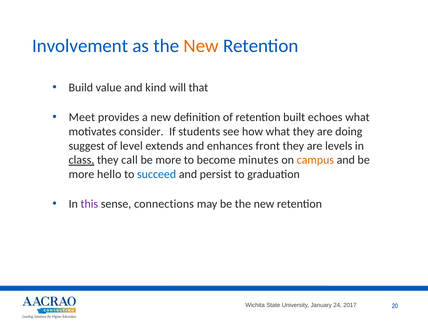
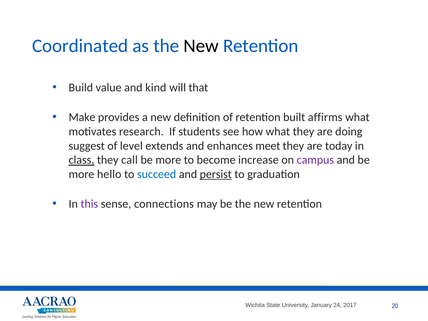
Involvement: Involvement -> Coordinated (80, 46)
New colour: orange -> black (201, 46)
Meet: Meet -> Make (82, 117)
echoes: echoes -> affirms (325, 117)
consider: consider -> research (141, 131)
front: front -> meet (268, 146)
levels: levels -> today (339, 146)
minutes: minutes -> increase (258, 160)
campus colour: orange -> purple (315, 160)
persist underline: none -> present (216, 174)
